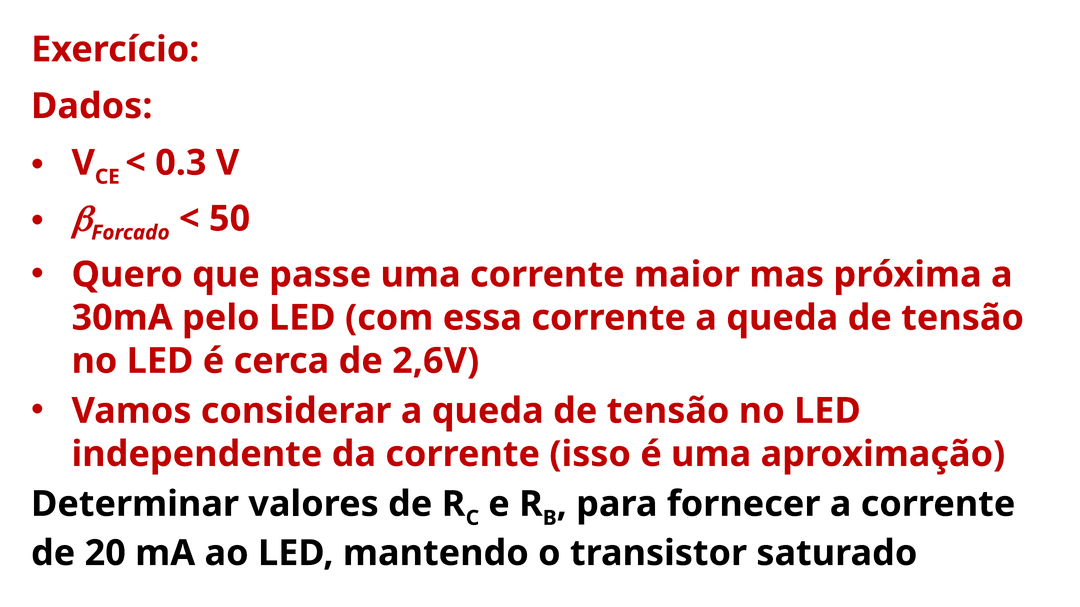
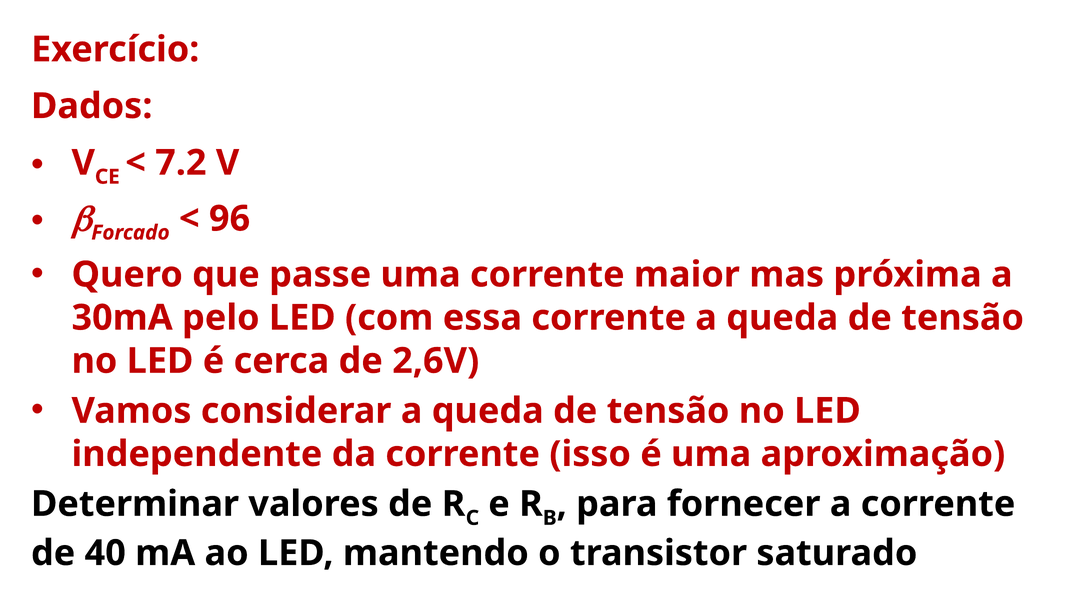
0.3: 0.3 -> 7.2 (181, 163)
50: 50 -> 96 (230, 219)
20: 20 -> 40 (105, 554)
